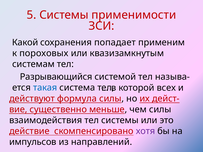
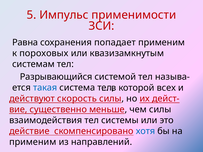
5 Системы: Системы -> Импульс (64, 15)
Какой: Какой -> Равна (25, 43)
формула: формула -> скорость (77, 99)
хотя colour: purple -> blue (146, 131)
импульсов: импульсов -> применим (33, 142)
